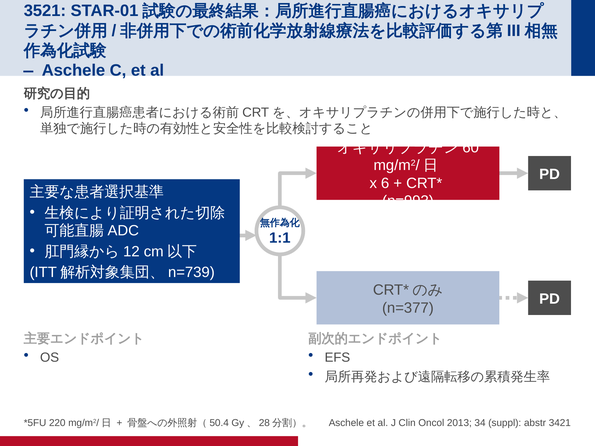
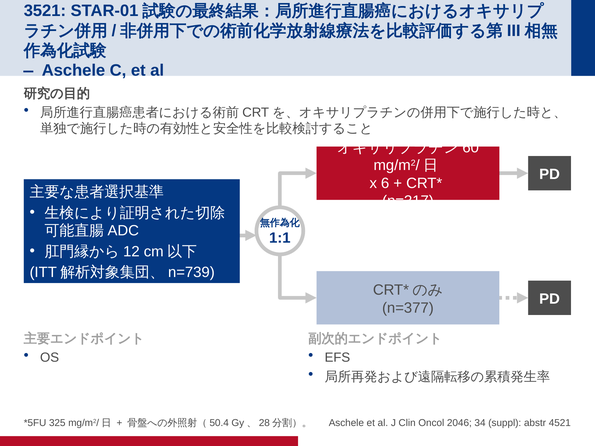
n=993: n=993 -> n=317 (408, 201)
220: 220 -> 325 (57, 423)
2013: 2013 -> 2046 (459, 423)
3421: 3421 -> 4521 (560, 423)
